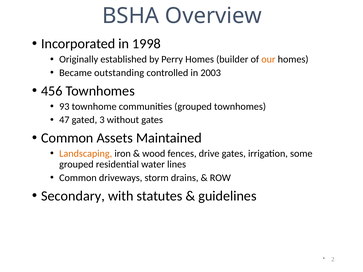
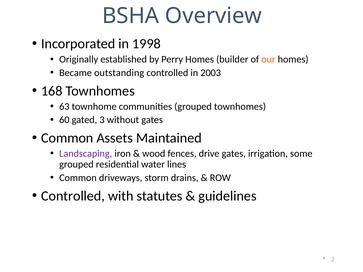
456: 456 -> 168 (52, 91)
93: 93 -> 63 (64, 107)
47: 47 -> 60 (64, 120)
Landscaping colour: orange -> purple (86, 154)
Secondary: Secondary -> Controlled (73, 196)
